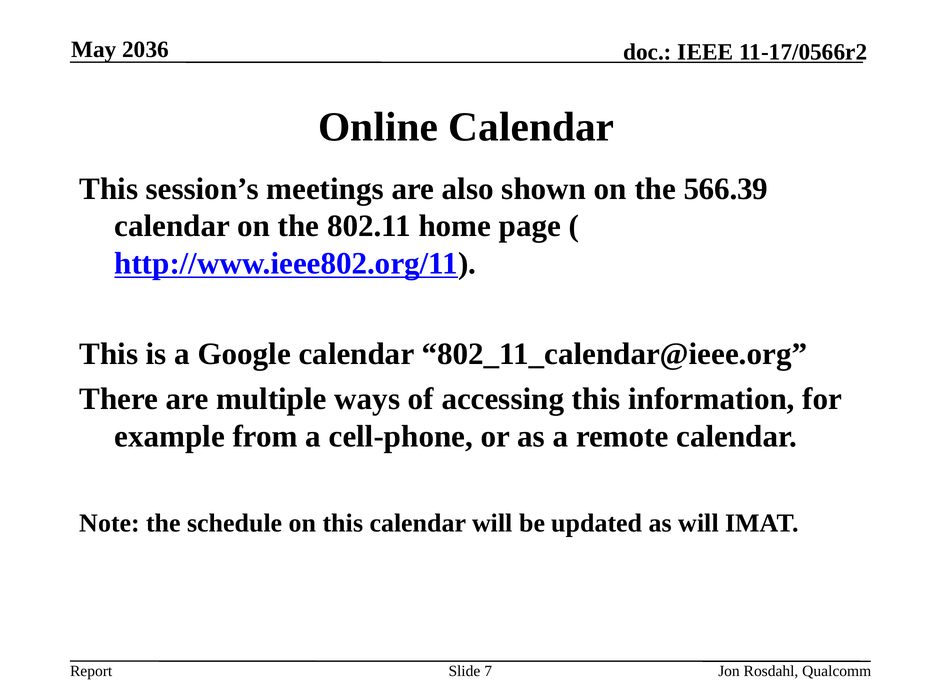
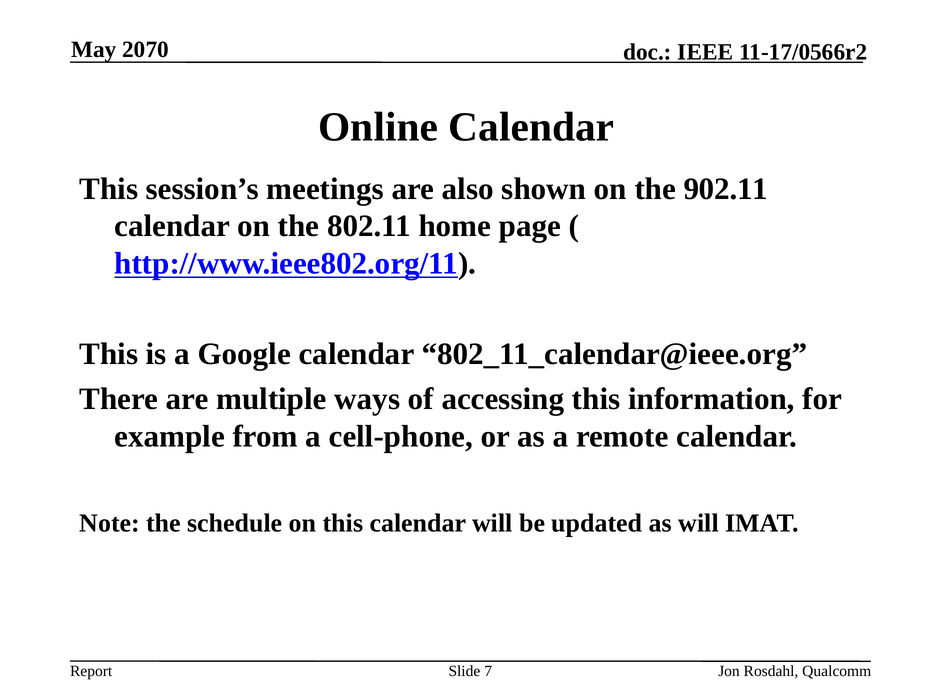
2036: 2036 -> 2070 (146, 49)
566.39: 566.39 -> 902.11 (726, 189)
